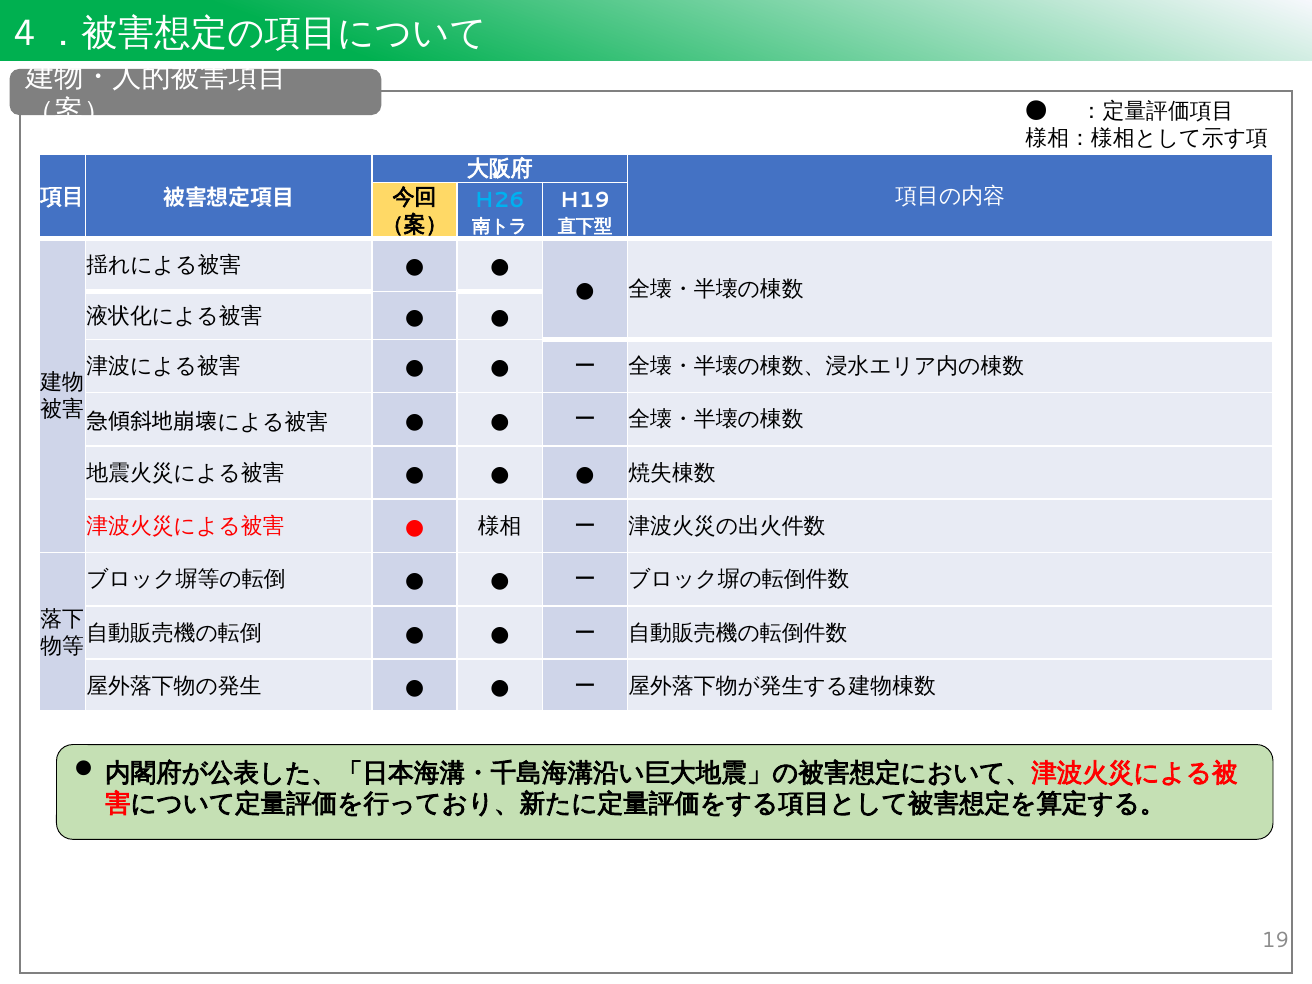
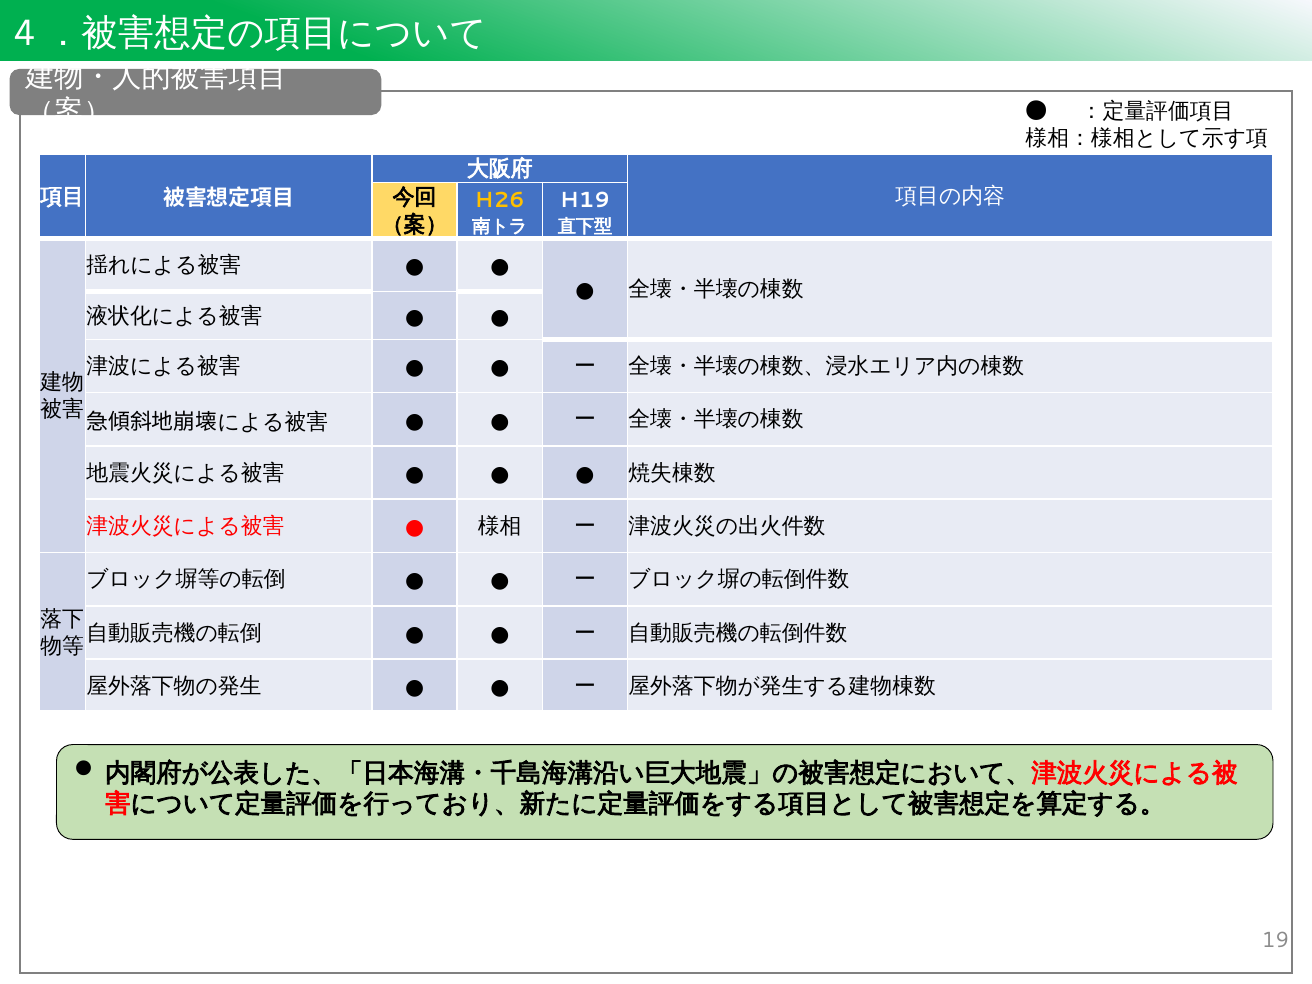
H26 colour: light blue -> yellow (500, 200)
